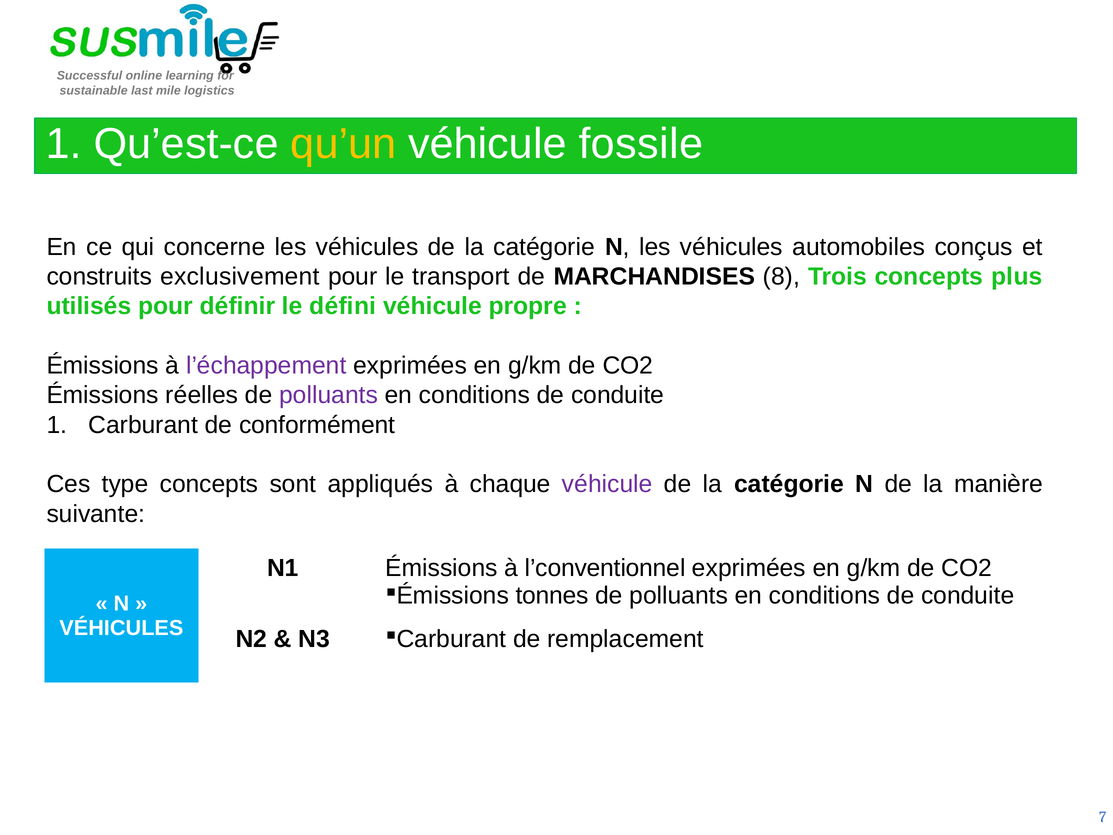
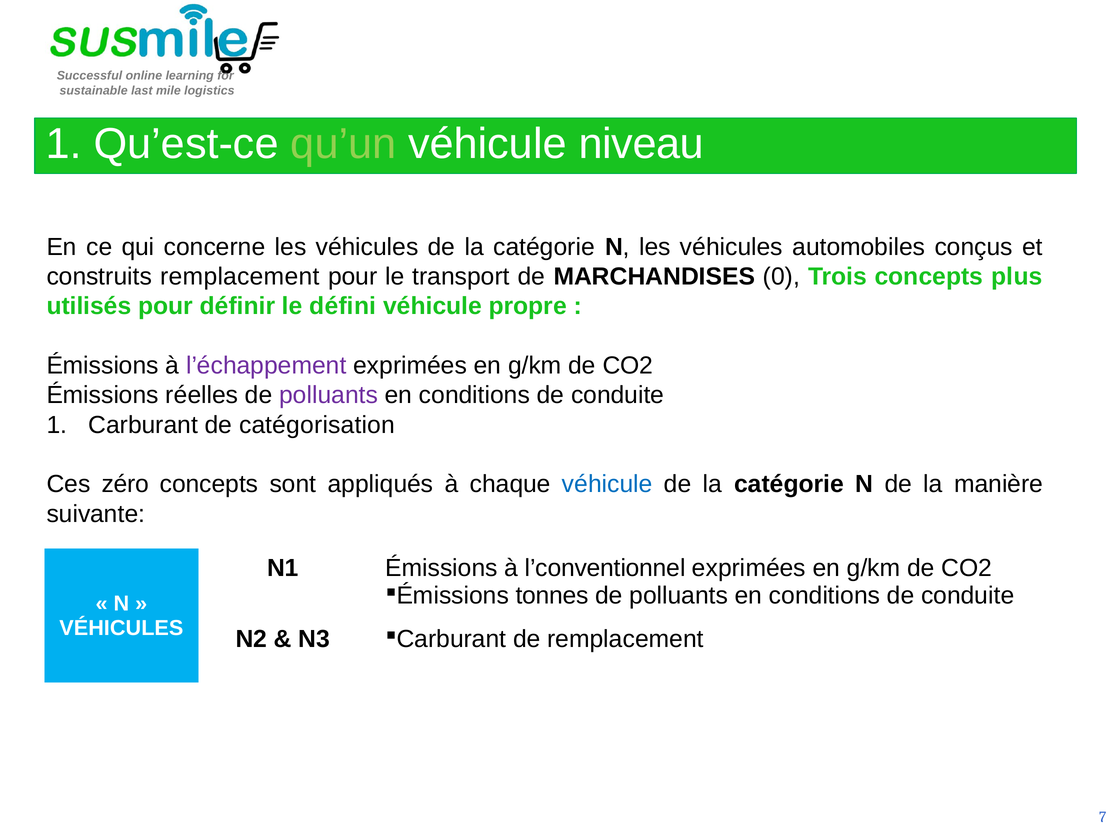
qu’un colour: yellow -> light green (343, 144)
fossile: fossile -> niveau (641, 144)
construits exclusivement: exclusivement -> remplacement (240, 276)
8: 8 -> 0 (781, 276)
conformément: conformément -> catégorisation (317, 425)
type: type -> zéro (125, 484)
véhicule colour: purple -> blue (607, 484)
